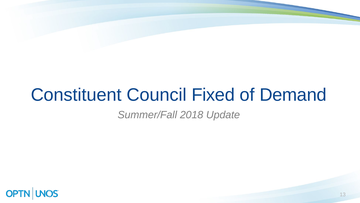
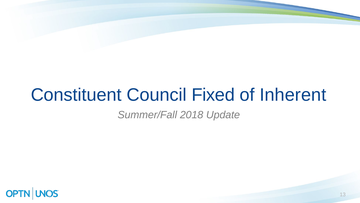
Demand: Demand -> Inherent (293, 95)
